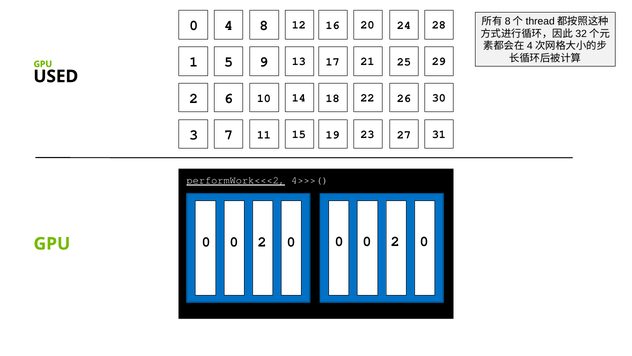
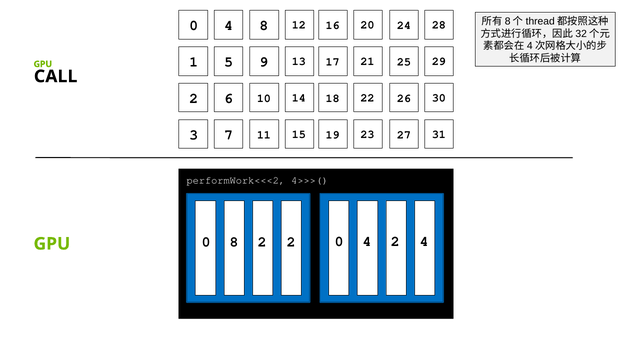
USED: USED -> CALL (56, 76)
performWork<<<2 underline: present -> none (236, 180)
0: 0 -> 8 (234, 241)
0: 0 -> 2 (291, 241)
0: 0 -> 4 (367, 241)
0: 0 -> 4 (424, 241)
